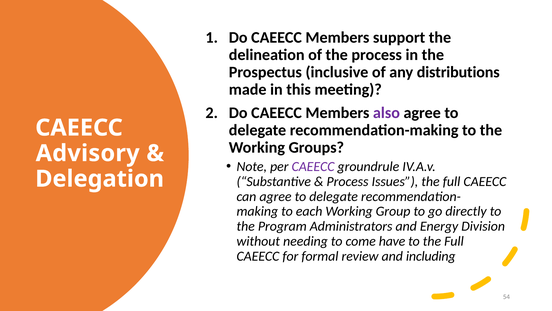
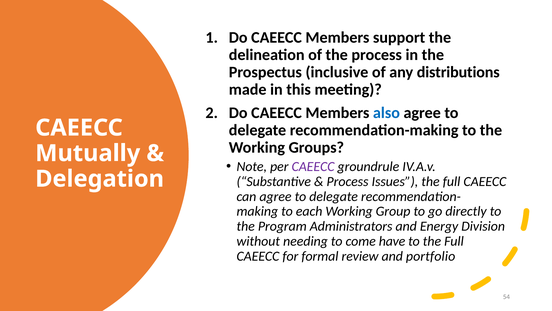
also colour: purple -> blue (386, 113)
Advisory: Advisory -> Mutually (88, 153)
including: including -> portfolio (431, 256)
